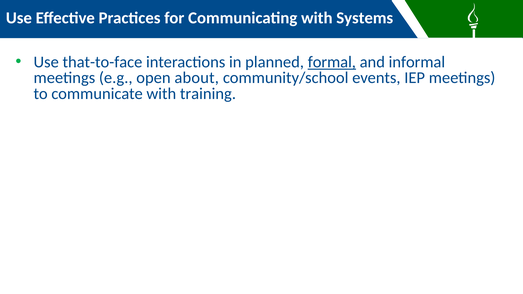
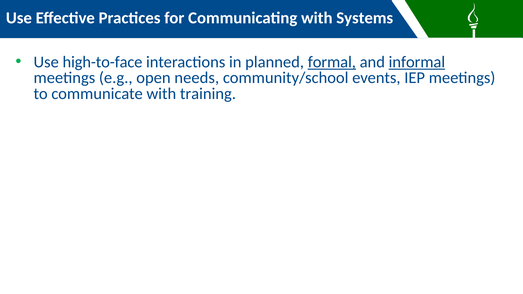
that-to-face: that-to-face -> high-to-face (102, 62)
informal underline: none -> present (417, 62)
about: about -> needs (197, 78)
